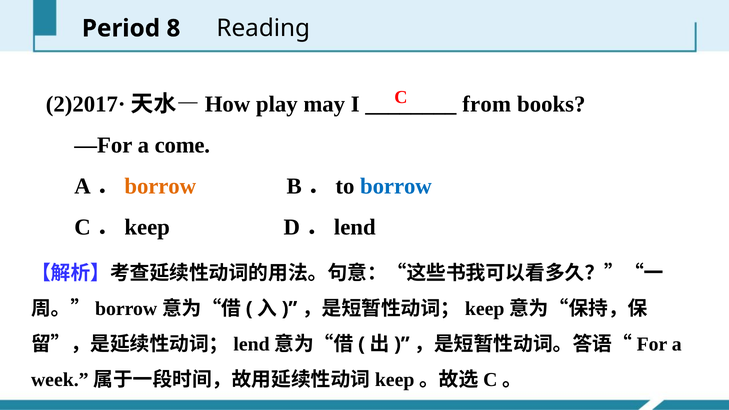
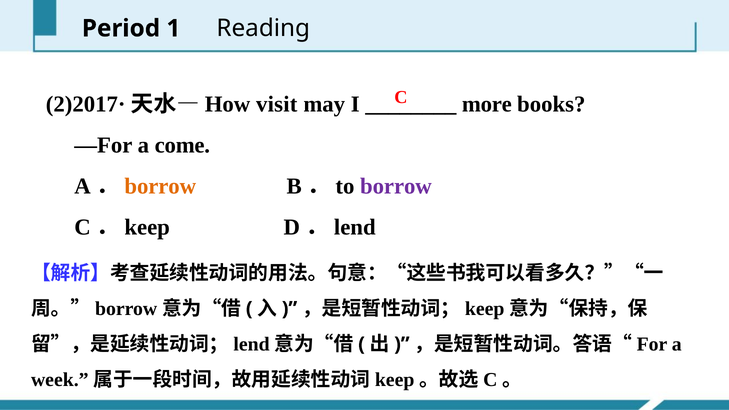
8: 8 -> 1 (173, 28)
play: play -> visit (277, 104)
from: from -> more (487, 104)
borrow colour: blue -> purple (396, 186)
